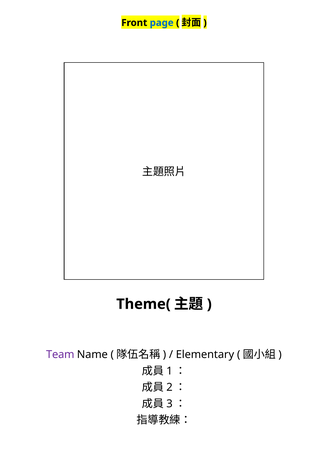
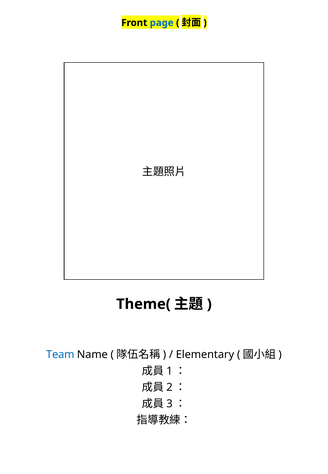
Team colour: purple -> blue (60, 354)
